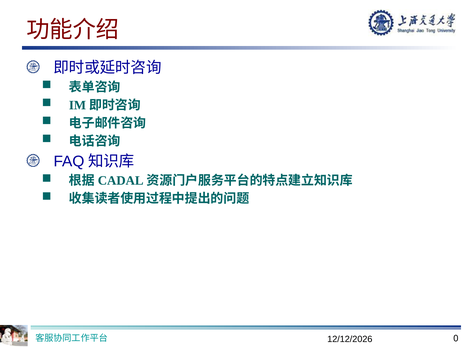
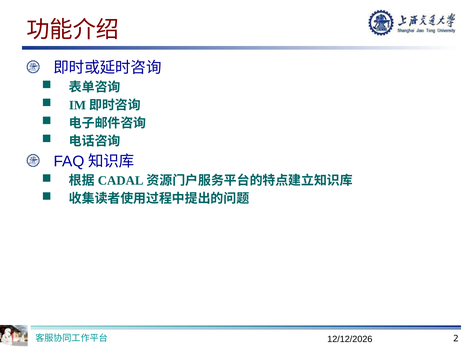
0: 0 -> 2 (456, 339)
